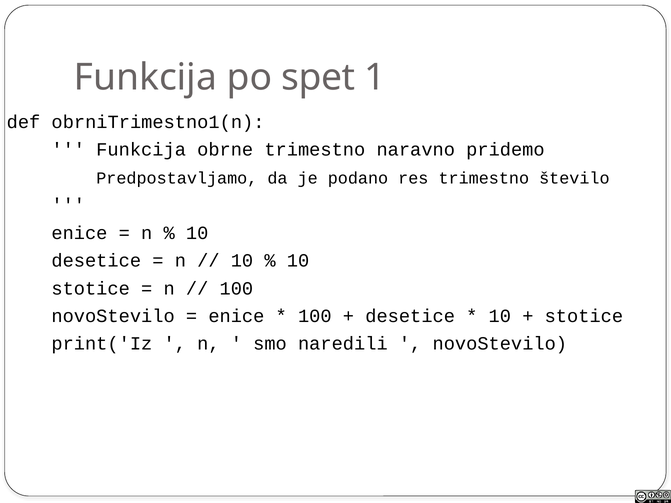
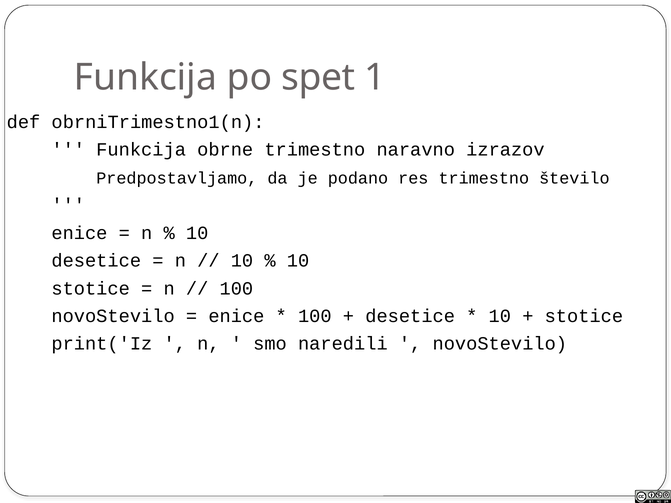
pridemo: pridemo -> izrazov (505, 150)
